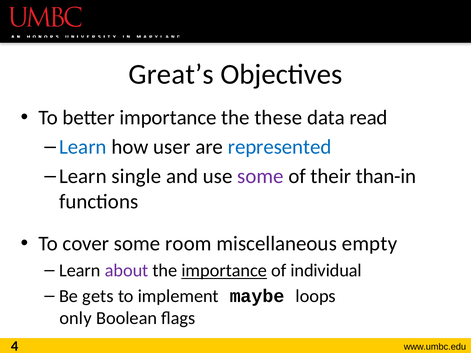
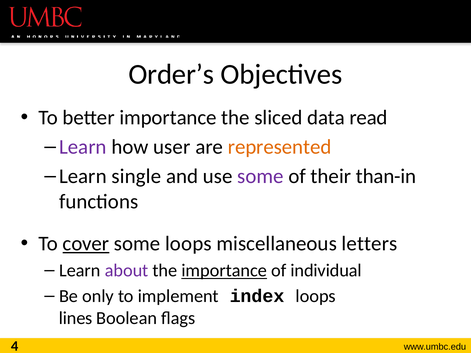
Great’s: Great’s -> Order’s (171, 74)
these: these -> sliced (278, 118)
Learn colour: blue -> purple (83, 147)
represented colour: blue -> orange (280, 147)
cover underline: none -> present (86, 244)
some room: room -> loops (188, 244)
empty: empty -> letters (370, 244)
gets: gets -> only (98, 296)
maybe: maybe -> index (257, 296)
only: only -> lines (76, 318)
